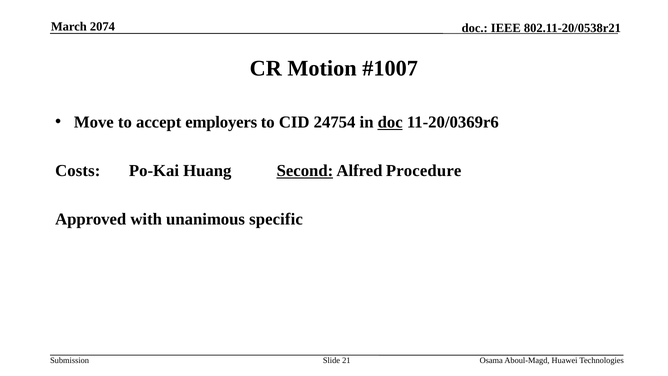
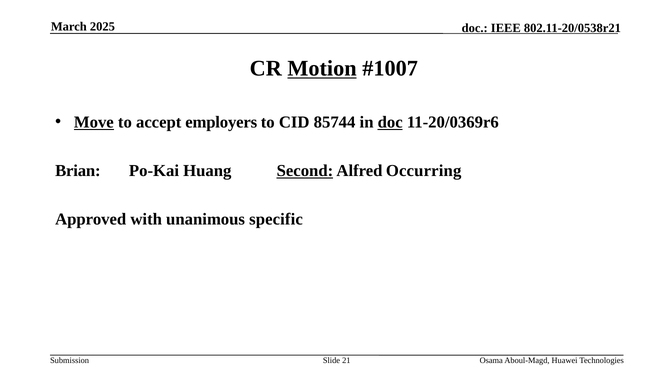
2074: 2074 -> 2025 (102, 27)
Motion underline: none -> present (322, 68)
Move underline: none -> present (94, 122)
24754: 24754 -> 85744 (335, 122)
Costs: Costs -> Brian (78, 171)
Procedure: Procedure -> Occurring (424, 171)
